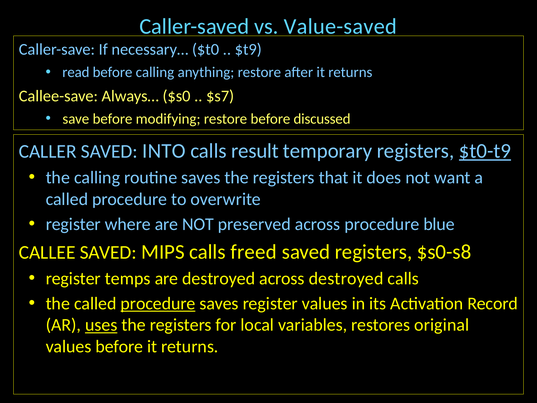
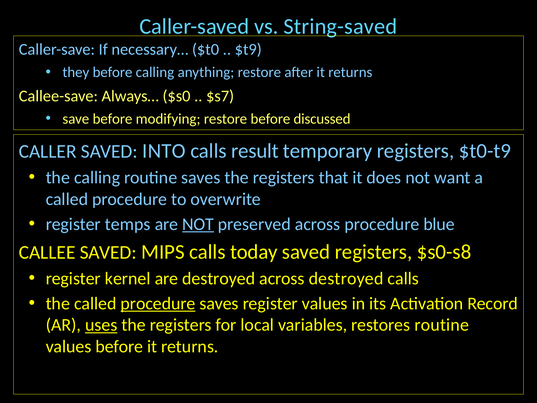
Value-saved: Value-saved -> String-saved (340, 27)
read: read -> they (76, 72)
$t0-t9 underline: present -> none (485, 151)
where: where -> temps (128, 224)
NOT underline: none -> present (198, 224)
freed: freed -> today (254, 252)
temps: temps -> kernel (128, 278)
restores original: original -> routine (442, 325)
